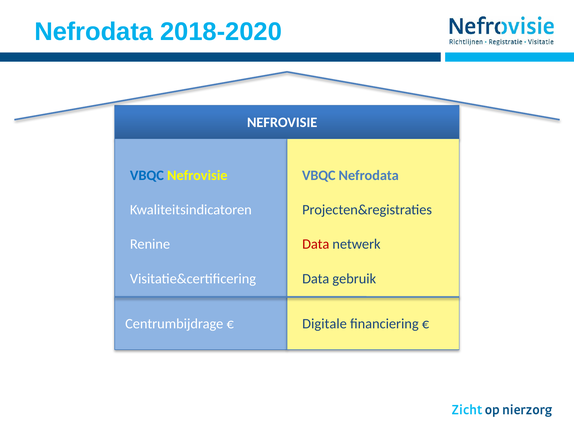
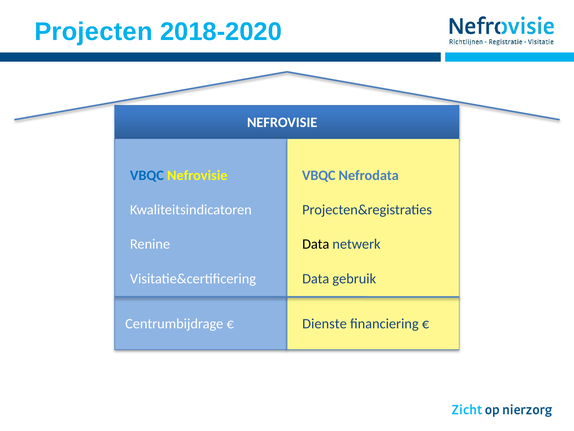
Nefrodata: Nefrodata -> Projecten (94, 32)
Data colour: red -> black (316, 244)
Digitale: Digitale -> Dienste (325, 323)
